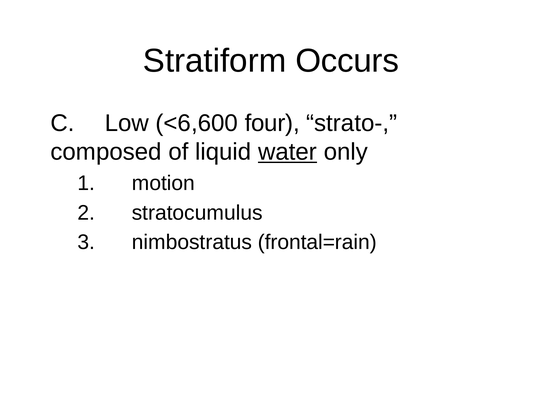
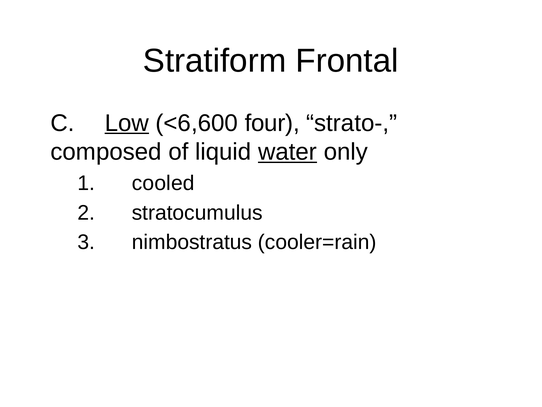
Occurs: Occurs -> Frontal (347, 61)
Low underline: none -> present (127, 123)
motion: motion -> cooled (163, 183)
frontal=rain: frontal=rain -> cooler=rain (317, 242)
